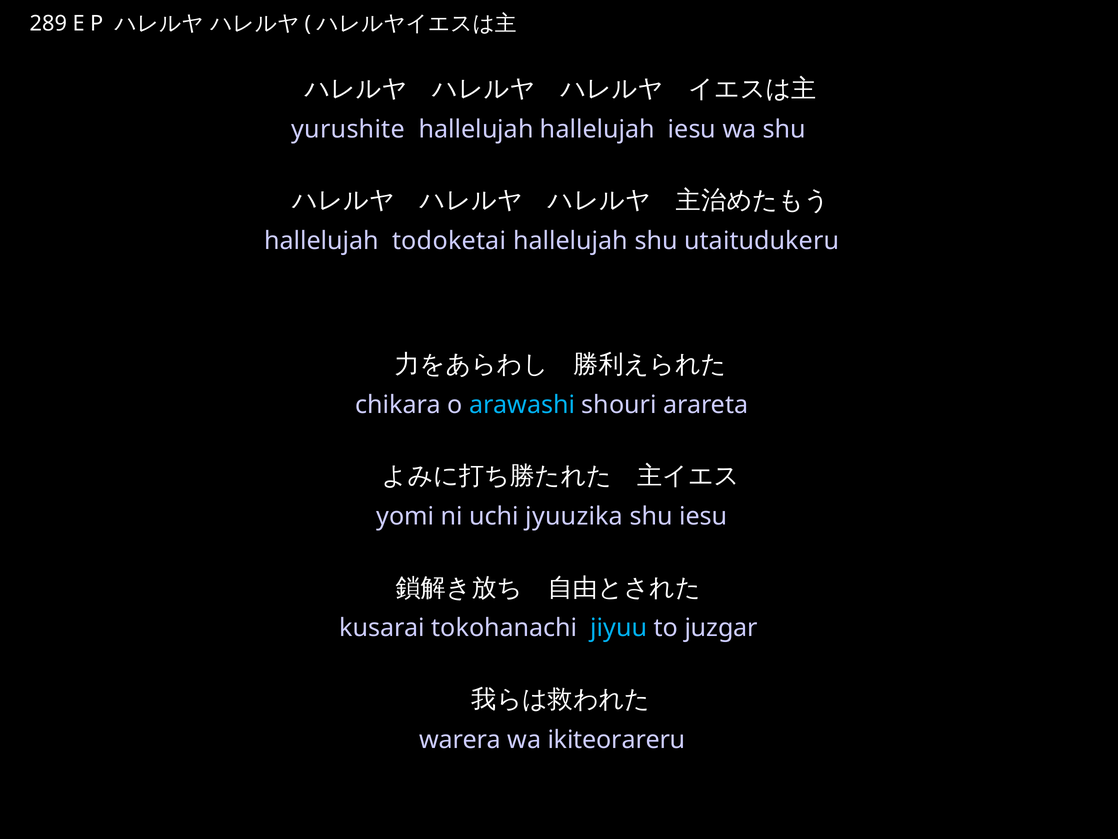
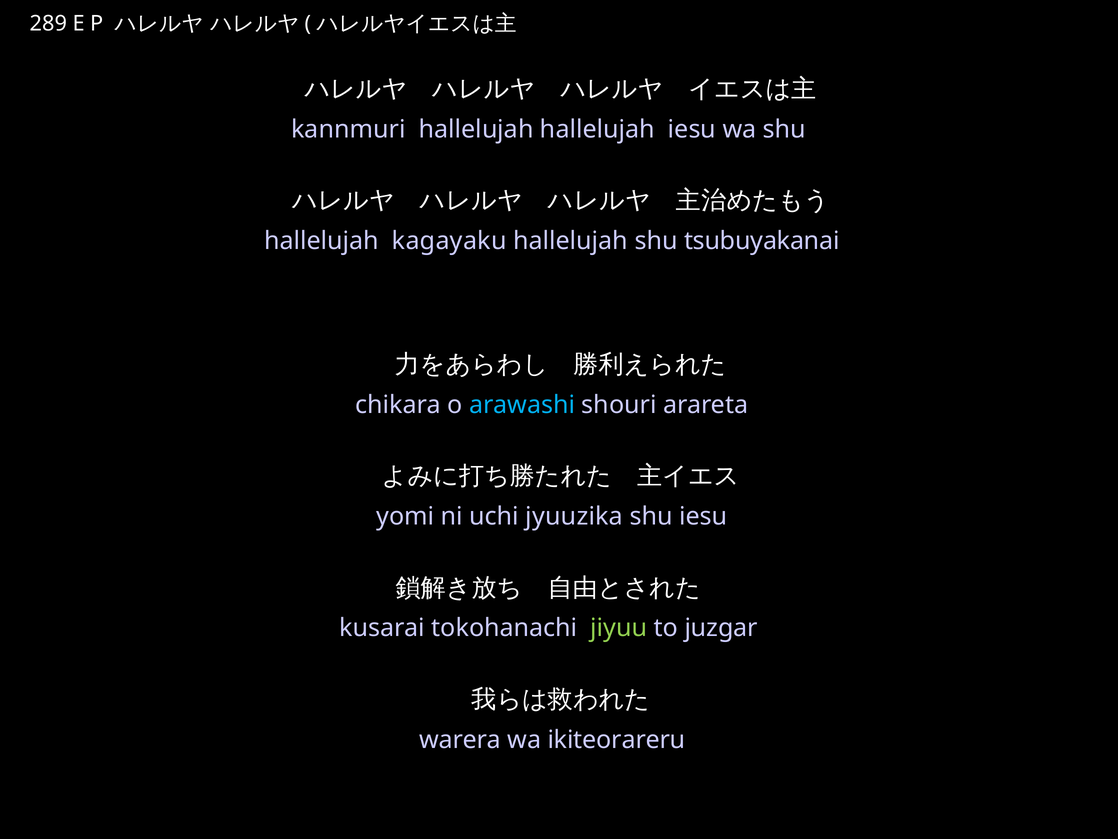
yurushite: yurushite -> kannmuri (348, 129)
todoketai: todoketai -> kagayaku (449, 241)
utaitudukeru: utaitudukeru -> tsubuyakanai (762, 241)
jiyuu colour: light blue -> light green (619, 628)
